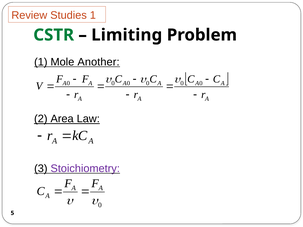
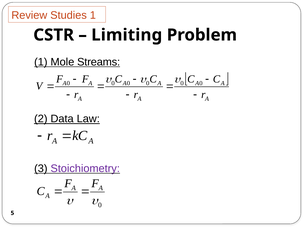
CSTR colour: green -> black (54, 35)
Another: Another -> Streams (99, 62)
Area: Area -> Data (62, 119)
